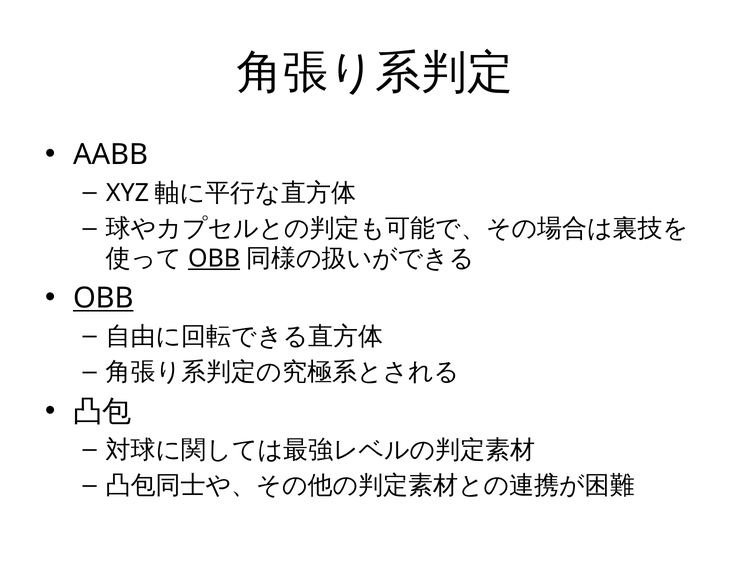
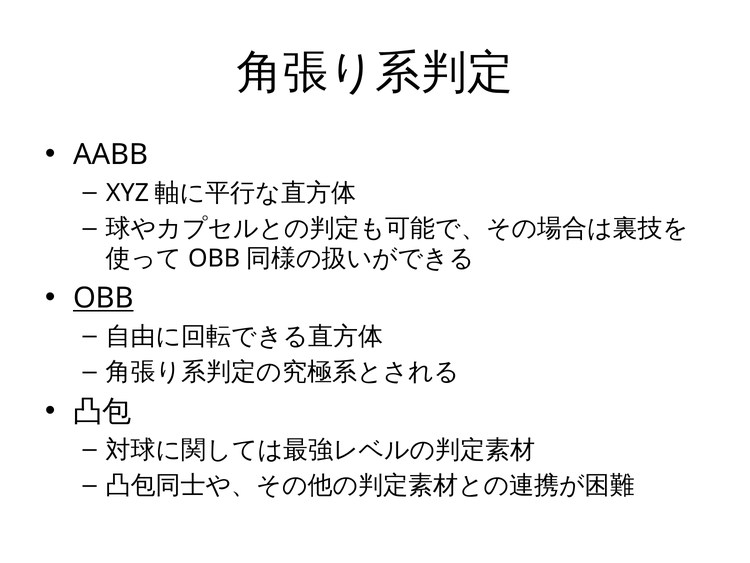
OBB underline: present -> none (214, 258)
